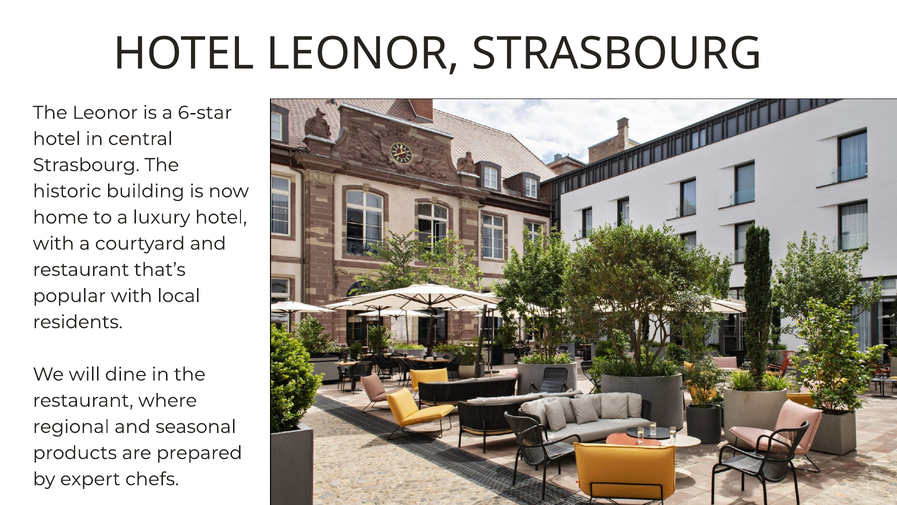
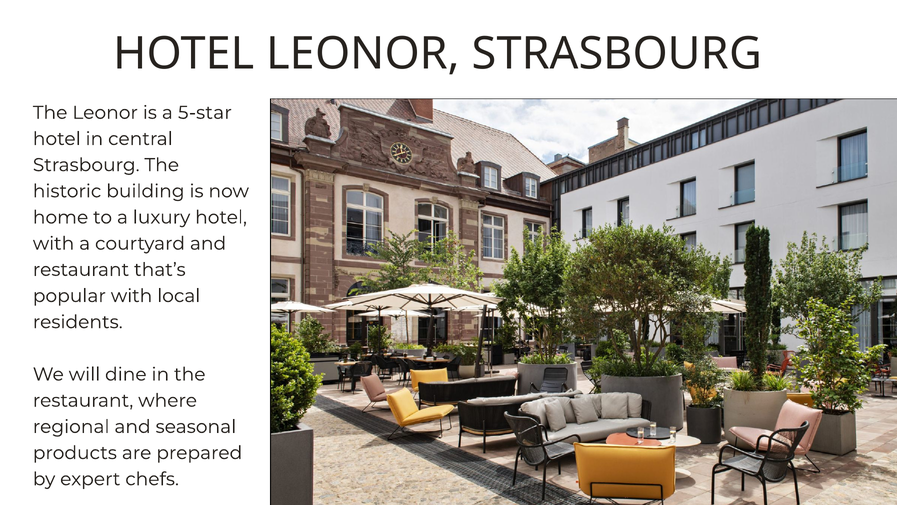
6-star: 6-star -> 5-star (205, 113)
